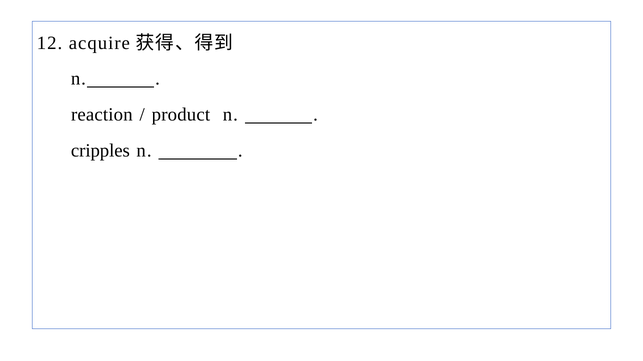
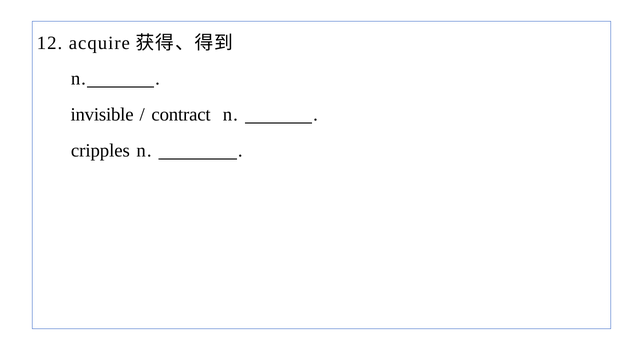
reaction: reaction -> invisible (102, 115)
product: product -> contract (181, 115)
